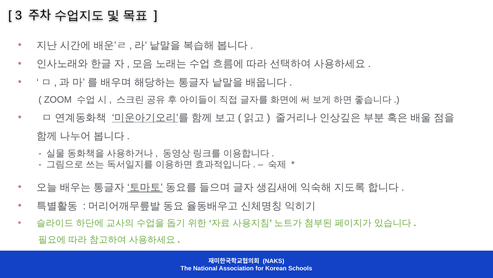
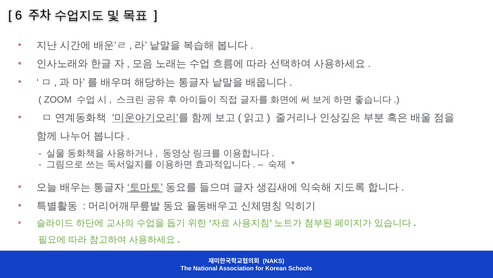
3: 3 -> 6 (19, 15)
